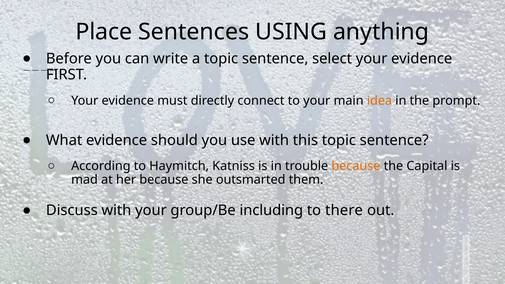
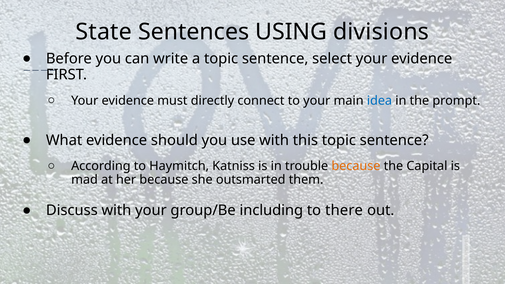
Place: Place -> State (104, 32)
anything: anything -> divisions (381, 32)
idea colour: orange -> blue (379, 101)
